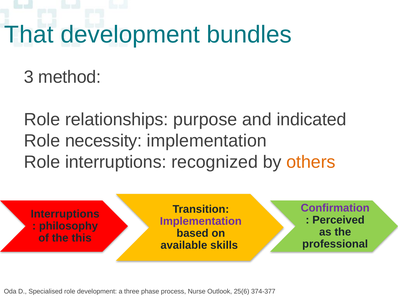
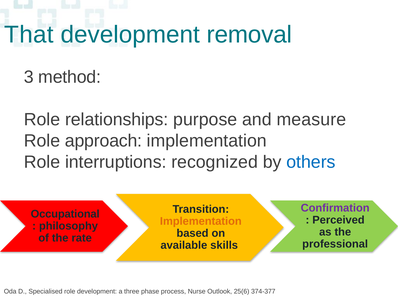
bundles: bundles -> removal (249, 34)
indicated: indicated -> measure (311, 119)
necessity: necessity -> approach (104, 141)
others colour: orange -> blue (311, 162)
Interruptions: Interruptions -> Occupational (65, 214)
Implementation colour: purple -> orange (201, 221)
this: this -> rate (82, 238)
